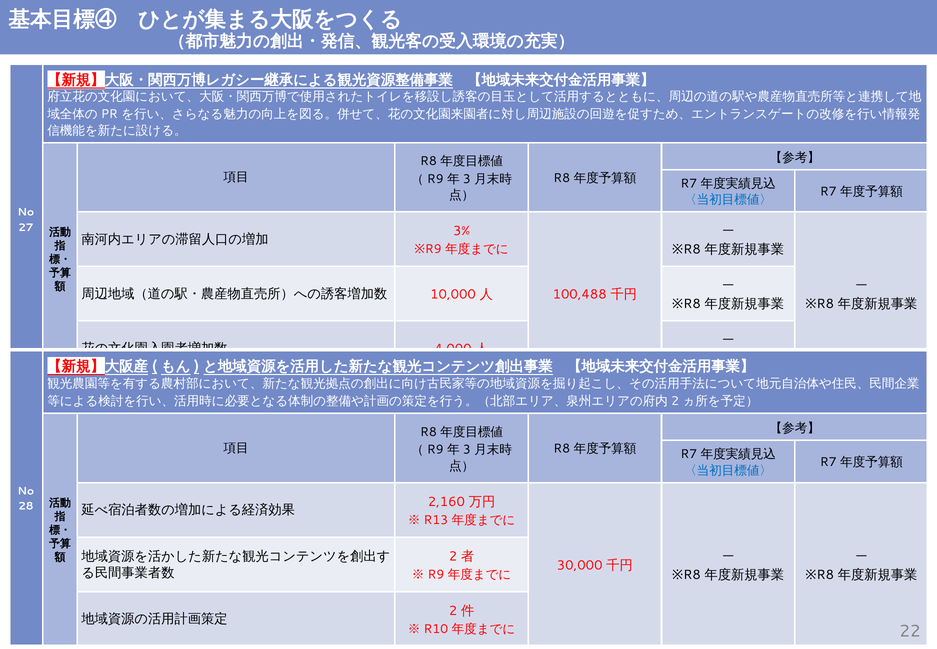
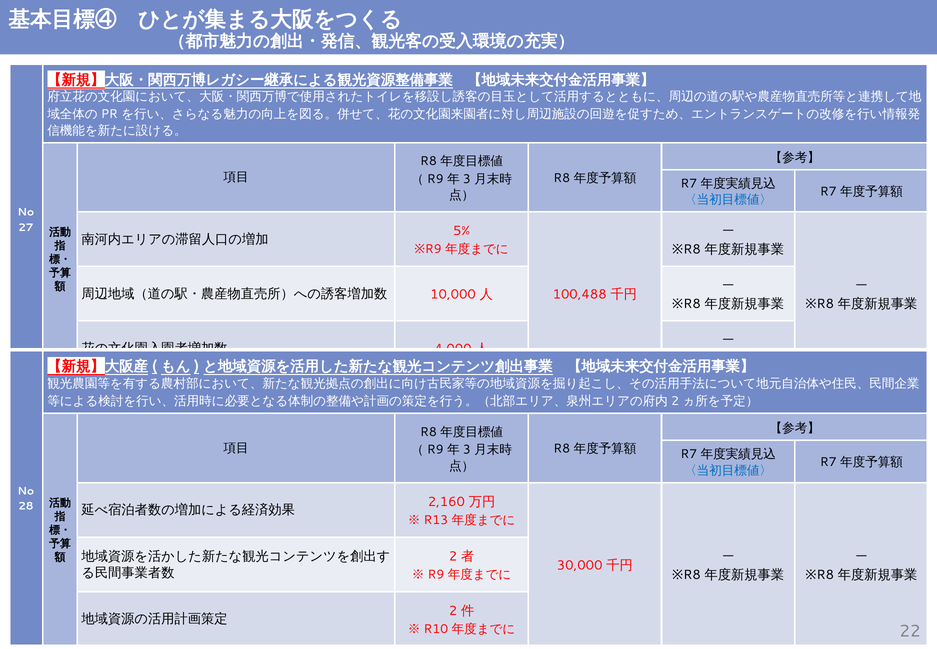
3%: 3% -> 5% (462, 231)
